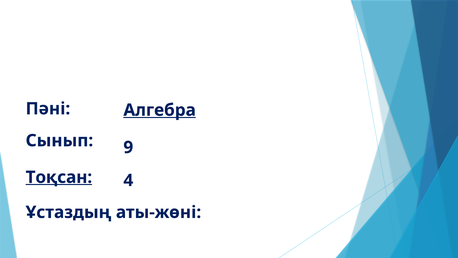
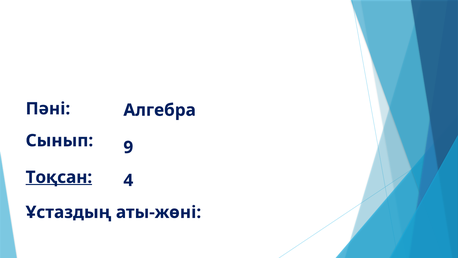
Алгебра underline: present -> none (160, 110)
